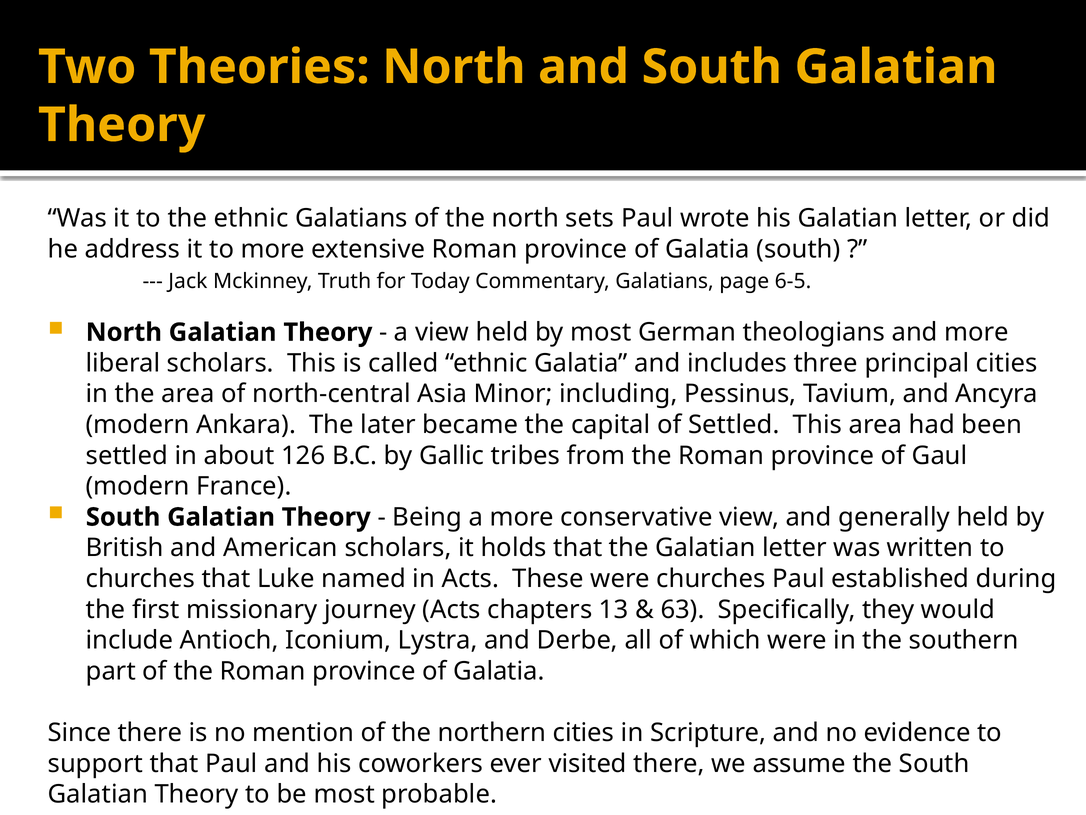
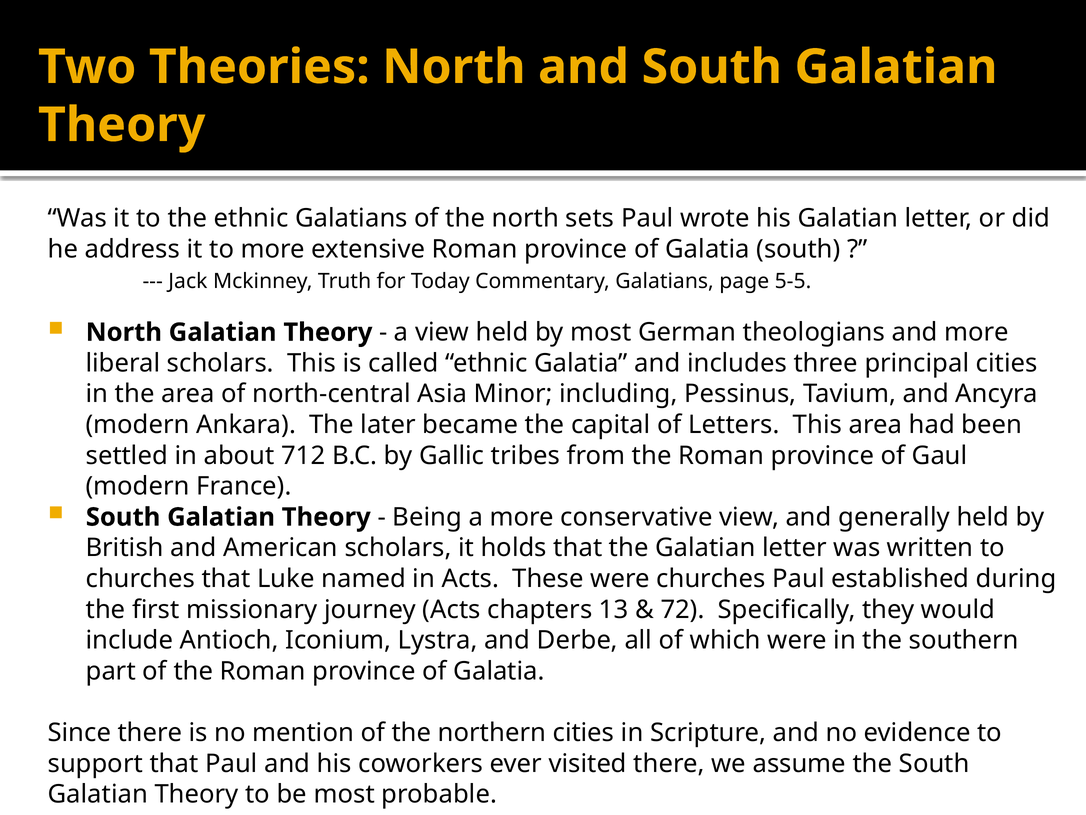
6-5: 6-5 -> 5-5 (793, 281)
of Settled: Settled -> Letters (734, 425)
126: 126 -> 712 (303, 455)
63: 63 -> 72 (682, 609)
